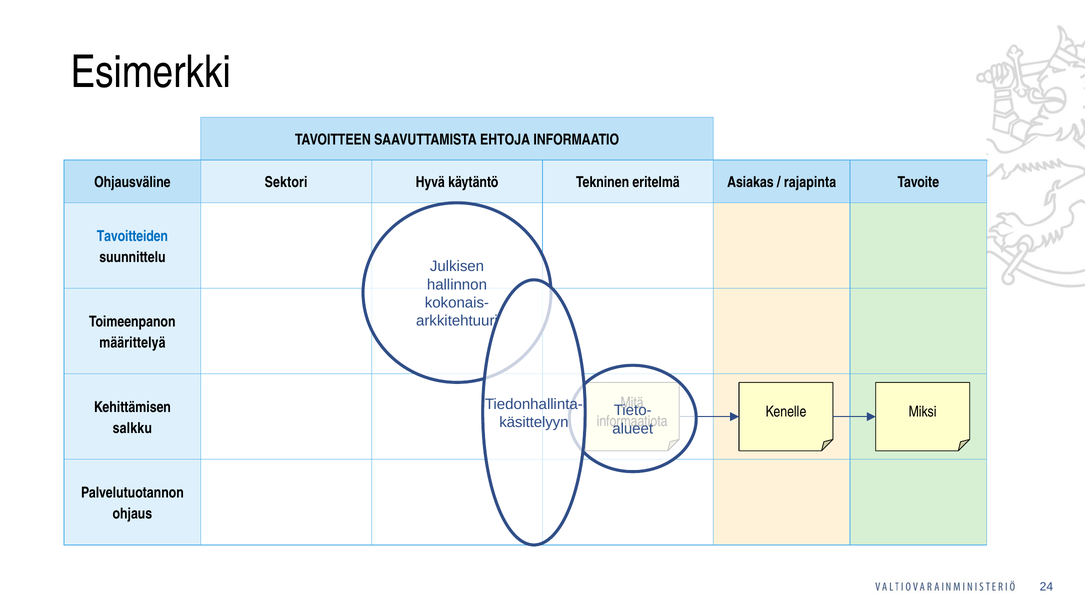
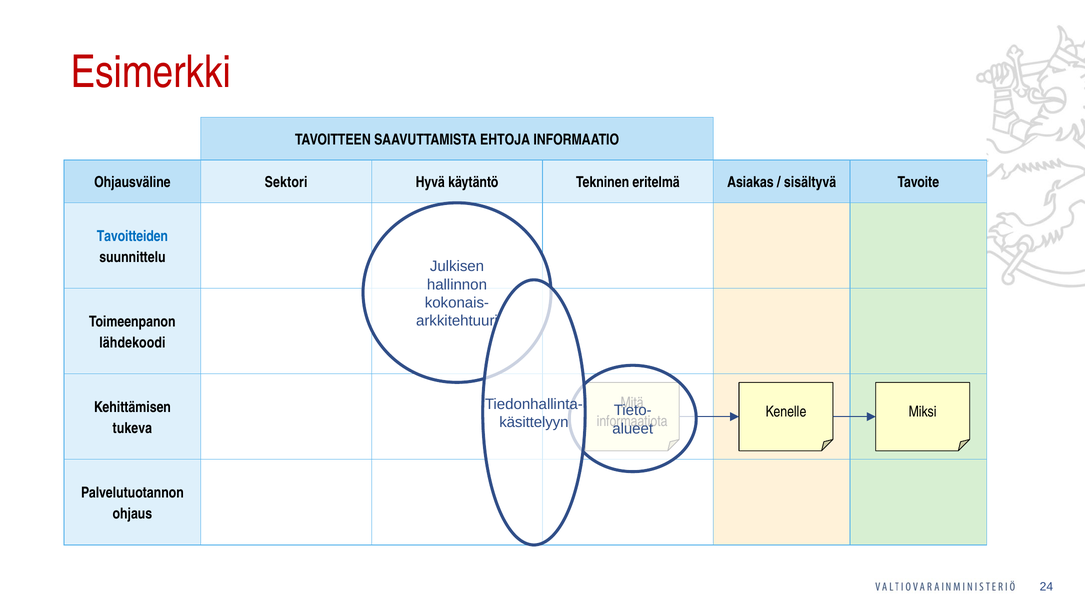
Esimerkki colour: black -> red (151, 72)
rajapinta: rajapinta -> sisältyvä (810, 182)
määrittelyä: määrittelyä -> lähdekoodi (132, 342)
salkku: salkku -> tukeva (132, 428)
